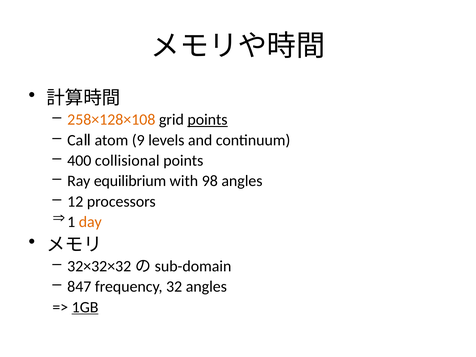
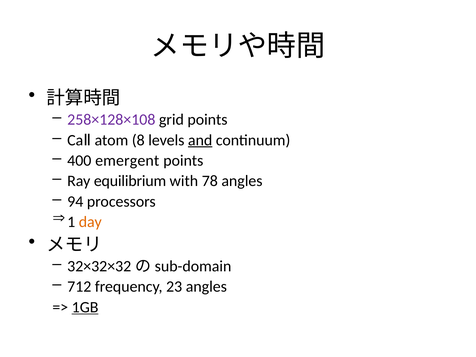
258×128×108 colour: orange -> purple (111, 120)
points underline: present -> none (208, 120)
9: 9 -> 8 (138, 140)
and underline: none -> present (200, 140)
collisional: collisional -> emergent (127, 161)
98: 98 -> 78 (210, 181)
12: 12 -> 94 (75, 202)
847: 847 -> 712 (79, 287)
32: 32 -> 23 (174, 287)
